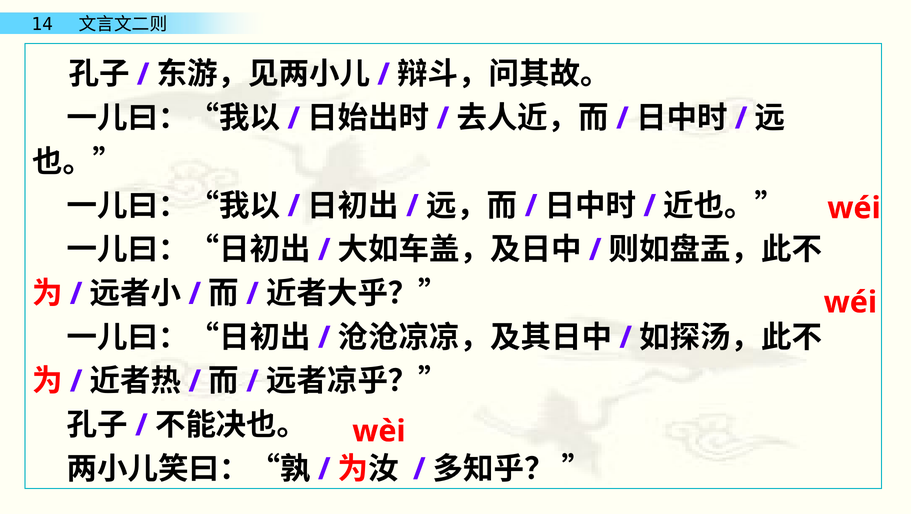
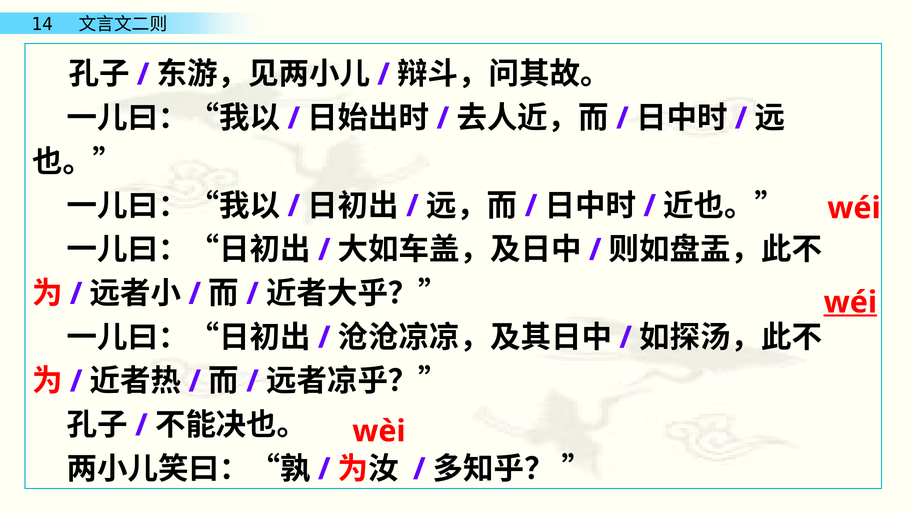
wéi underline: none -> present (850, 302)
